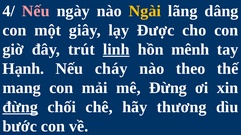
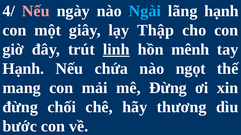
Ngài colour: yellow -> light blue (145, 11)
lãng dâng: dâng -> hạnh (222, 11)
Được: Được -> Thập (156, 30)
cháy: cháy -> chứa (111, 69)
theo: theo -> ngọt (191, 69)
đừng underline: present -> none (20, 107)
